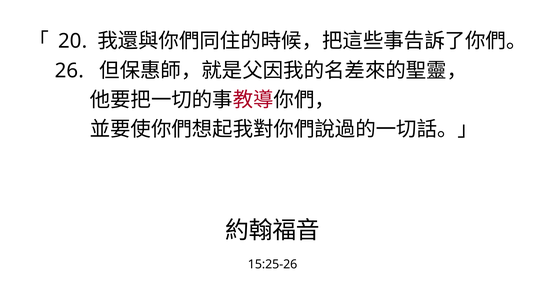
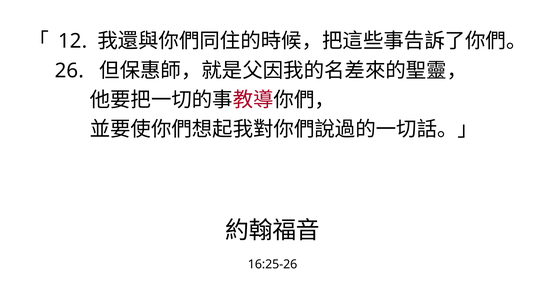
20: 20 -> 12 (73, 41)
15:25-26: 15:25-26 -> 16:25-26 (273, 264)
